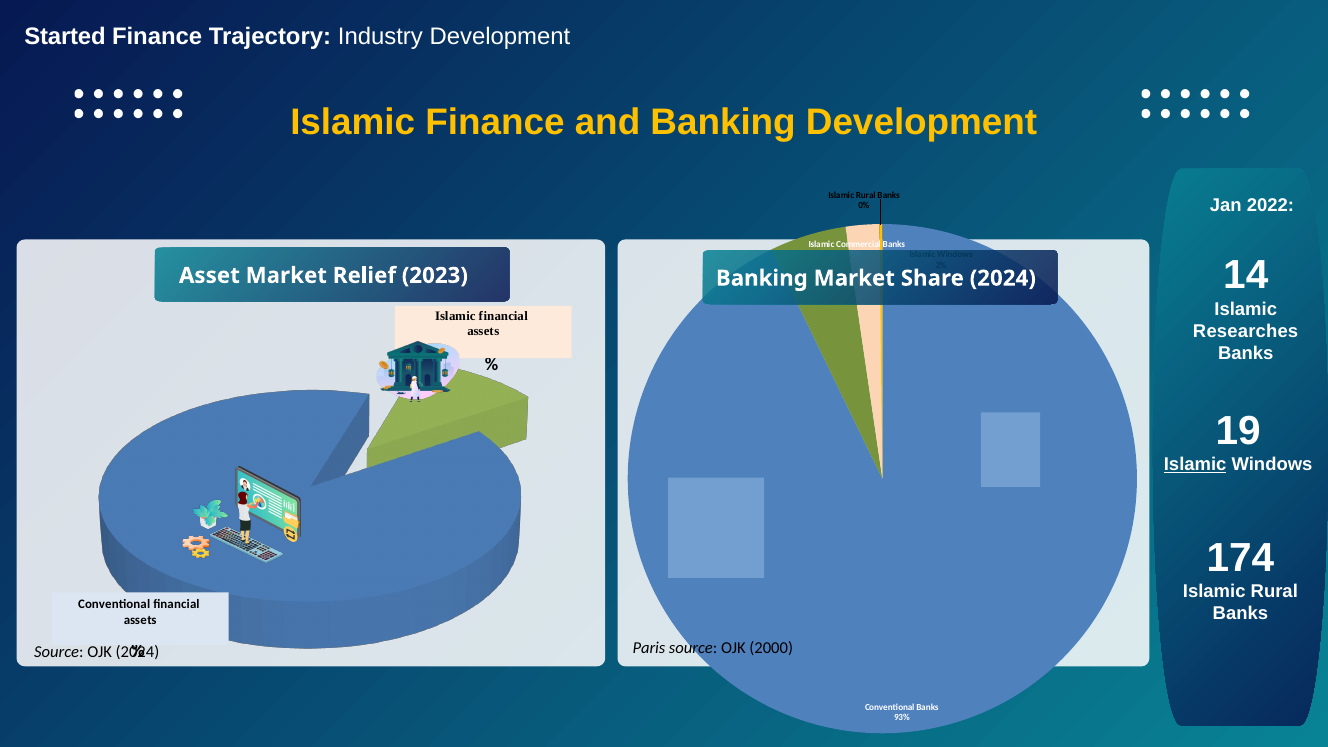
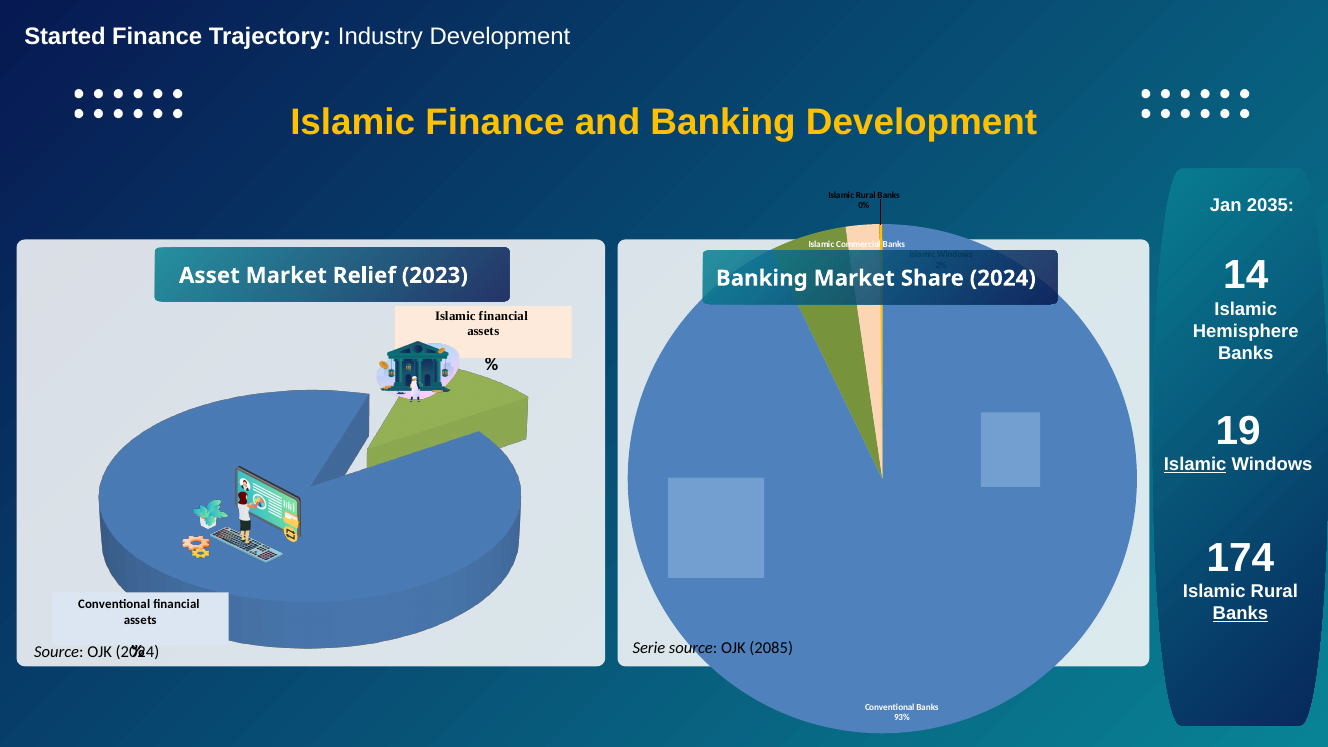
2022: 2022 -> 2035 (1270, 206)
Researches: Researches -> Hemisphere (1246, 332)
Banks underline: none -> present (1240, 614)
Paris: Paris -> Serie (649, 648)
2000: 2000 -> 2085 (771, 648)
